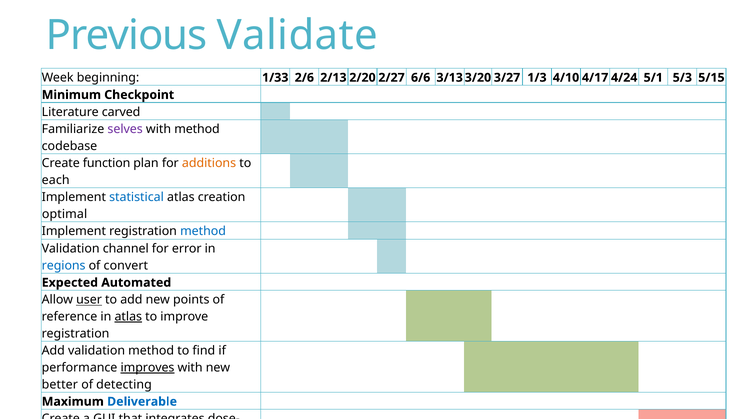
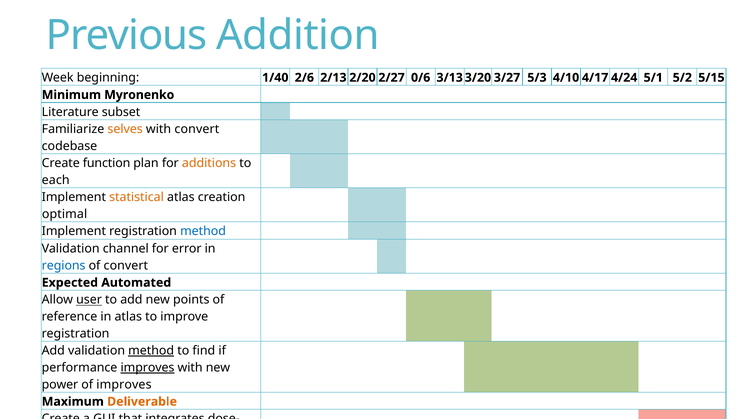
Validate: Validate -> Addition (298, 36)
1/33: 1/33 -> 1/40 (275, 78)
6/6: 6/6 -> 0/6 (421, 78)
1/3: 1/3 -> 5/3 (537, 78)
5/3: 5/3 -> 5/2 (682, 78)
Minimum Checkpoint: Checkpoint -> Myronenko (139, 95)
carved: carved -> subset (121, 112)
selves colour: purple -> orange (125, 129)
with method: method -> convert (197, 129)
statistical colour: blue -> orange (137, 198)
atlas underline: present -> none (128, 317)
method underline: none -> present (151, 351)
better: better -> power (60, 385)
of detecting: detecting -> improves (124, 385)
Deliverable colour: blue -> orange (142, 402)
